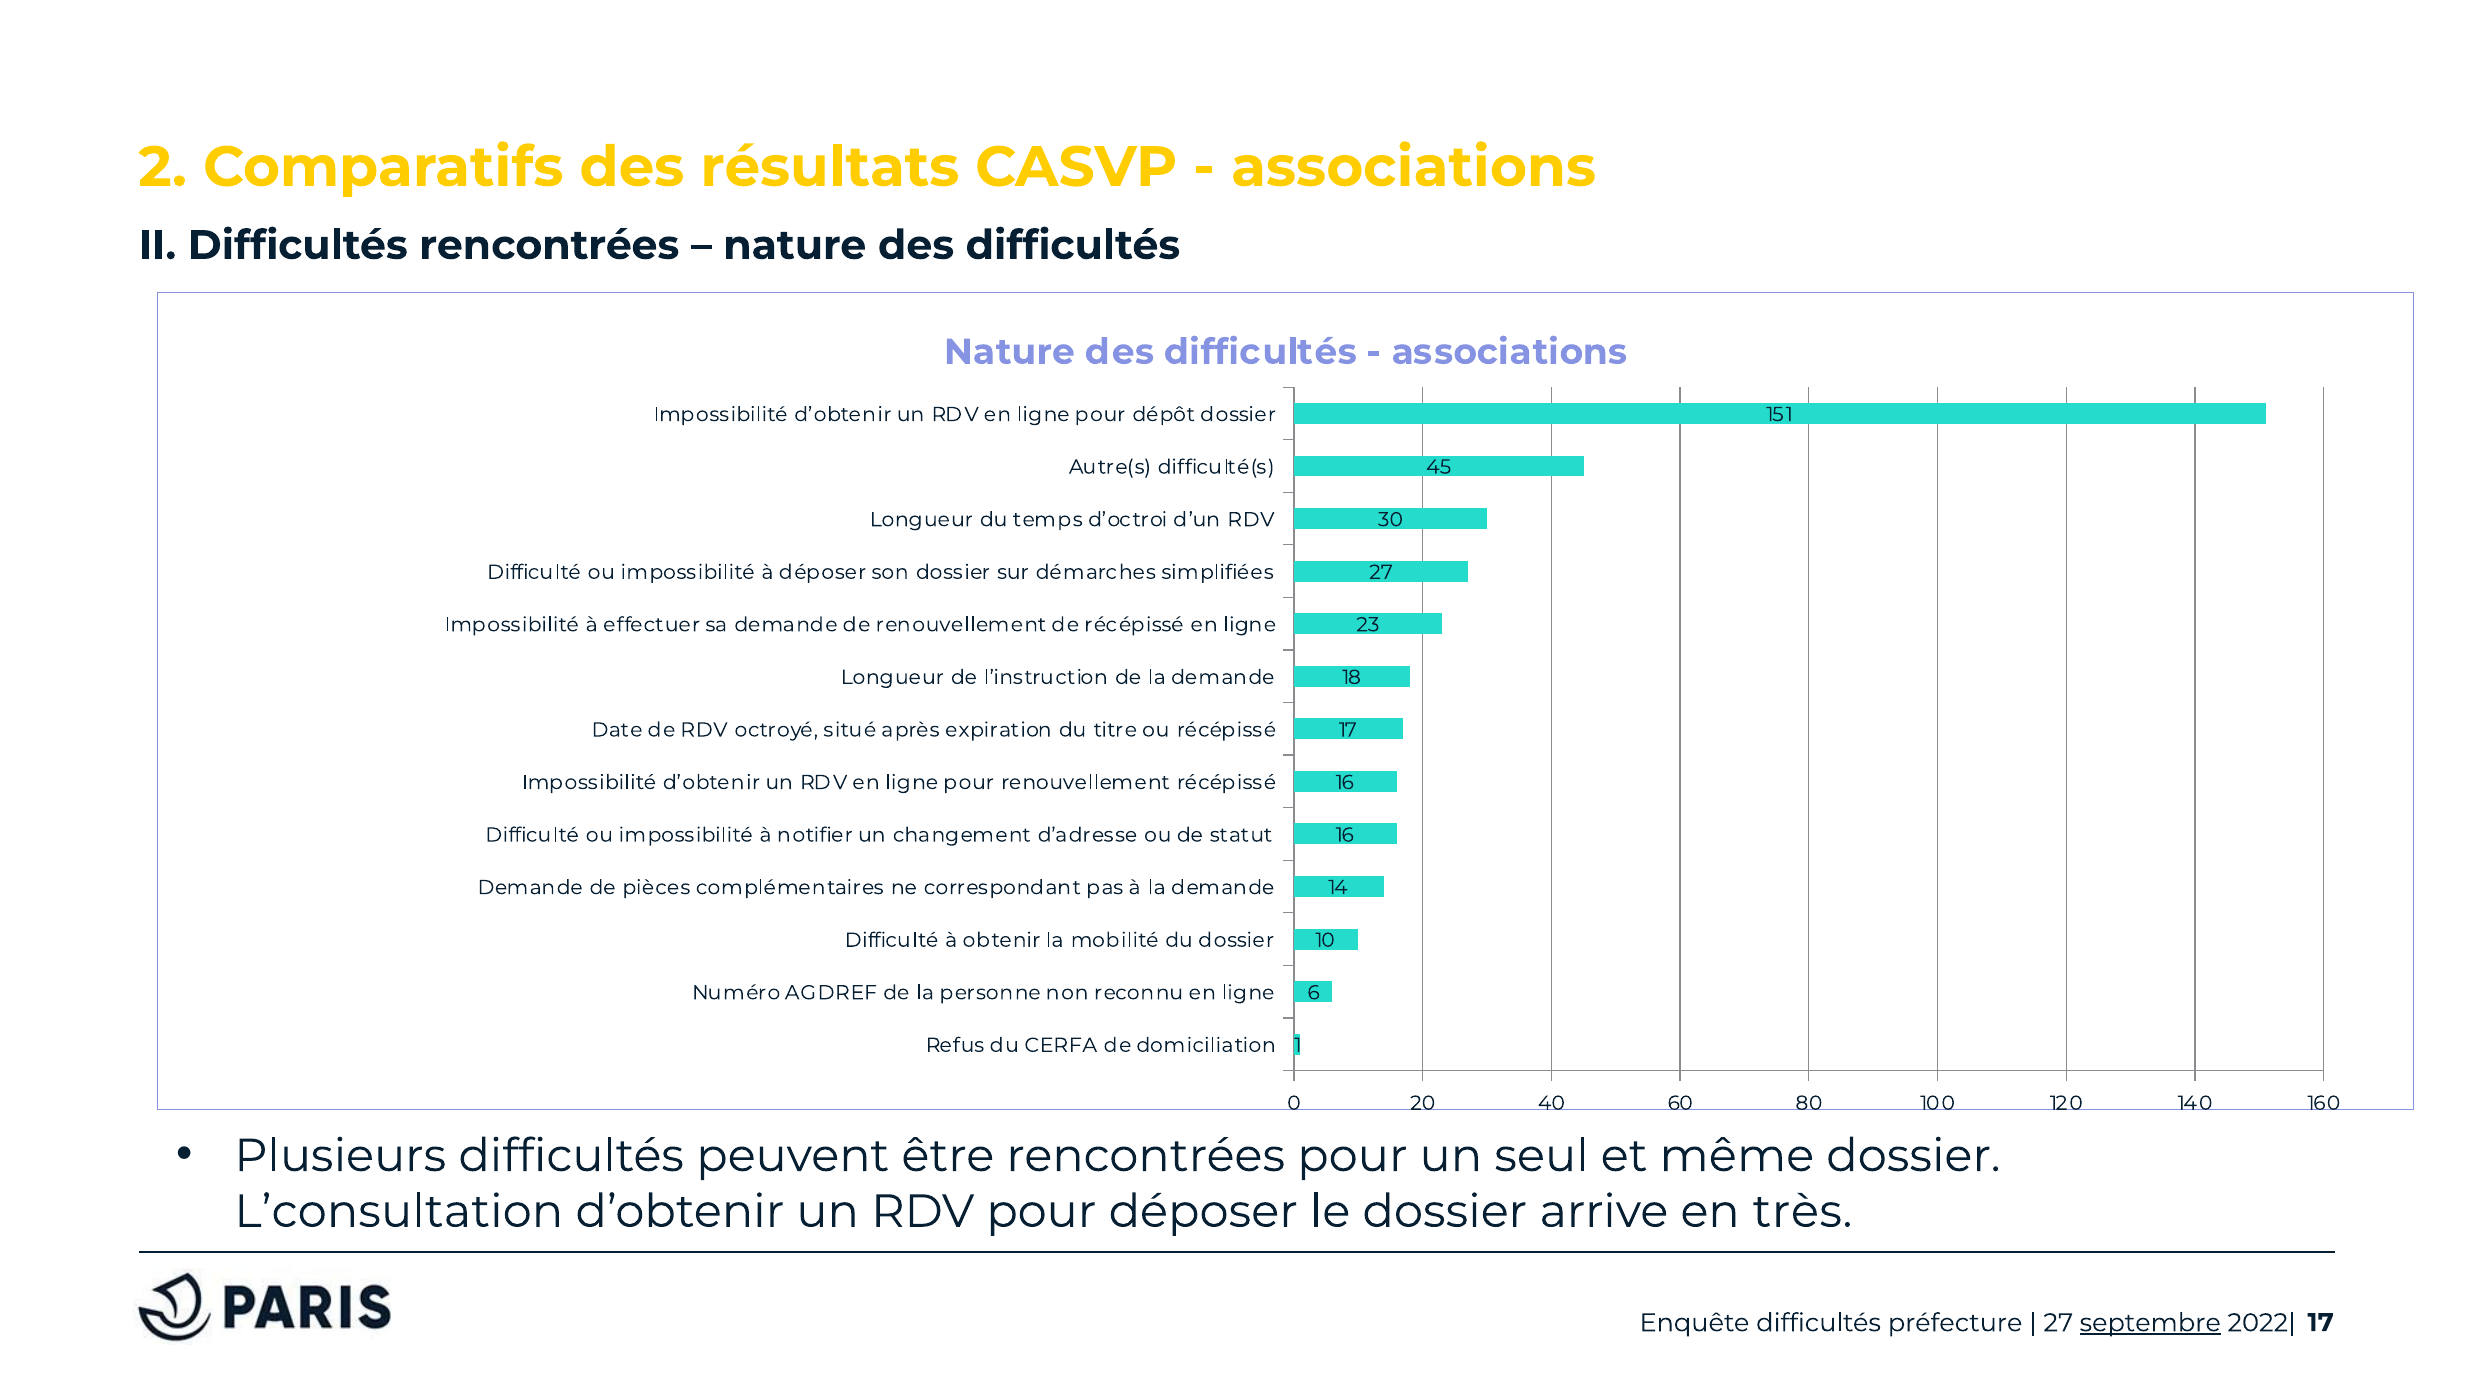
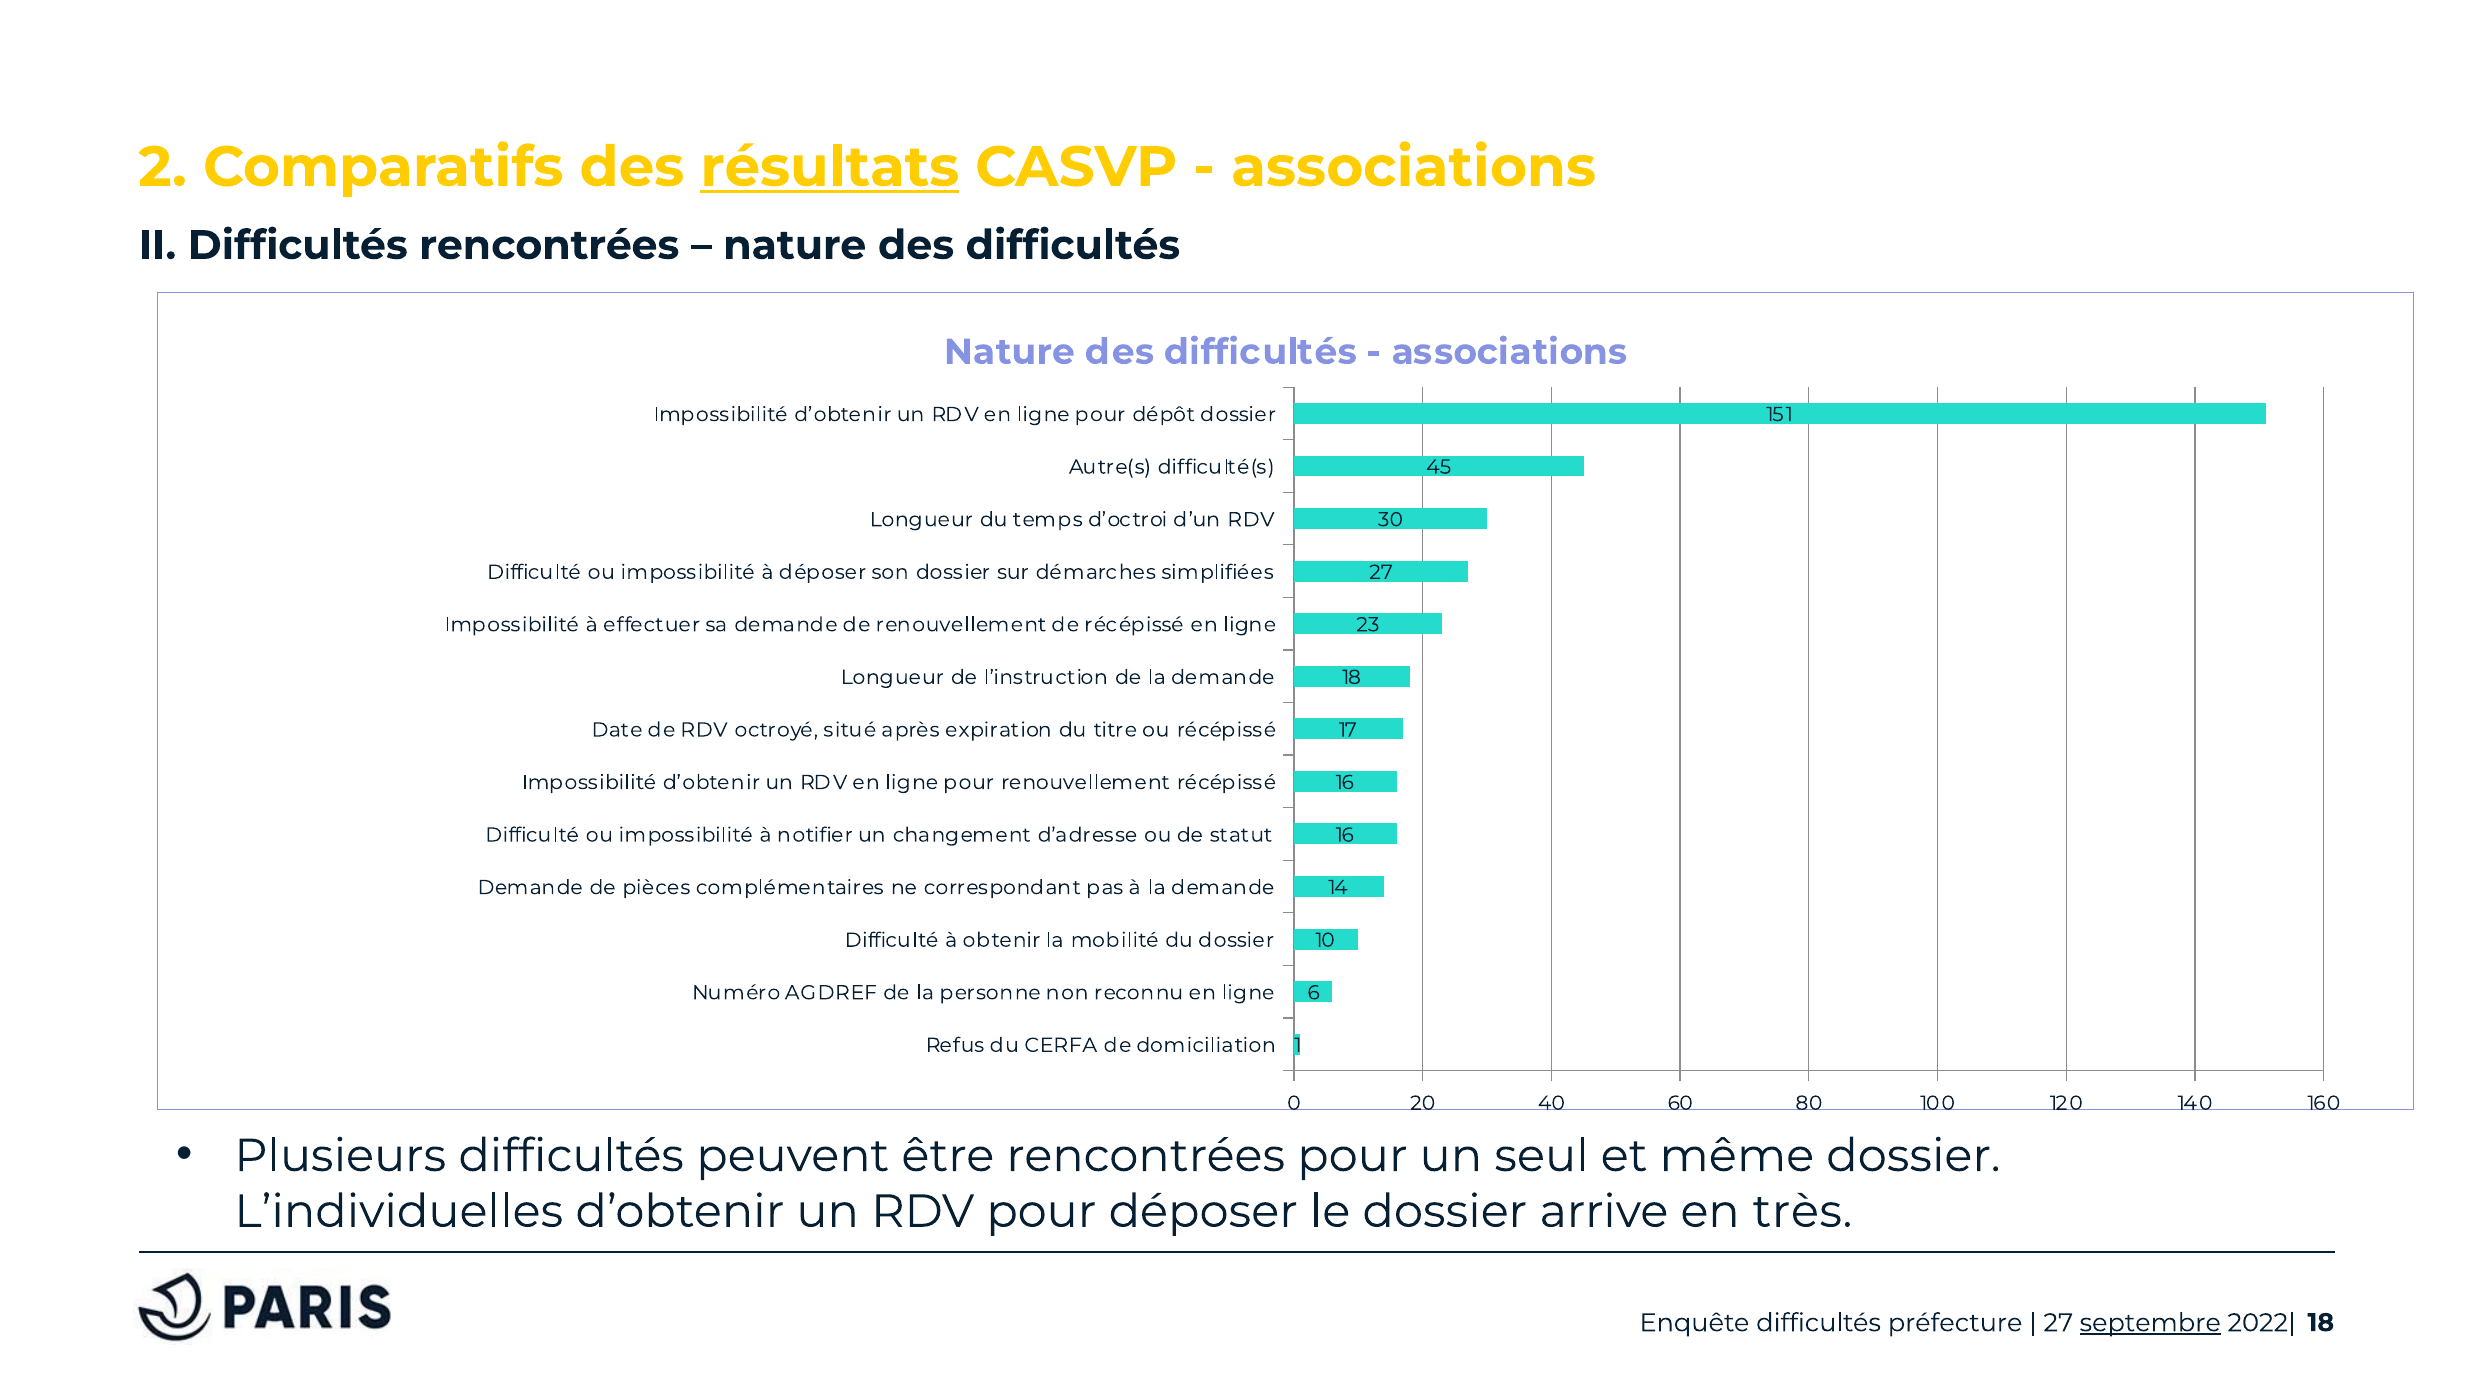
résultats underline: none -> present (830, 167)
L’consultation: L’consultation -> L’individuelles (399, 1211)
17: 17 -> 18 (2321, 1322)
